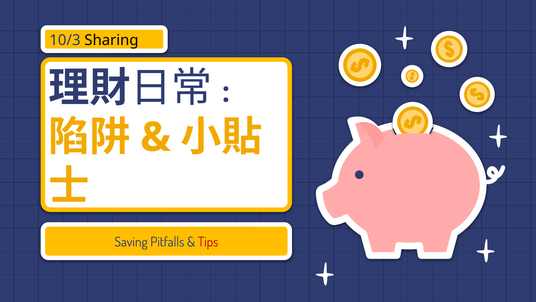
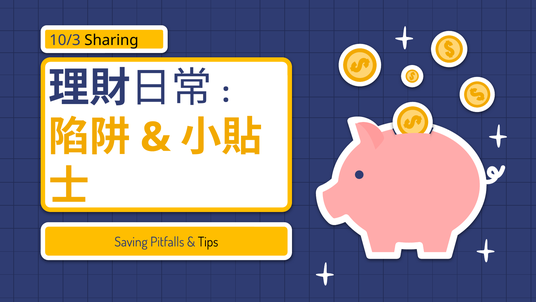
Tips colour: red -> black (208, 242)
